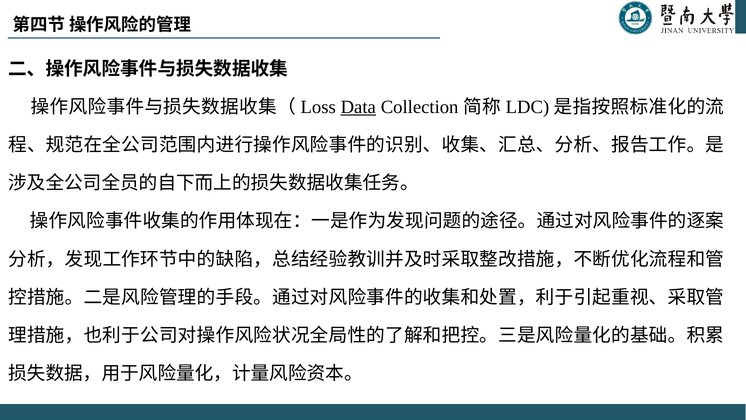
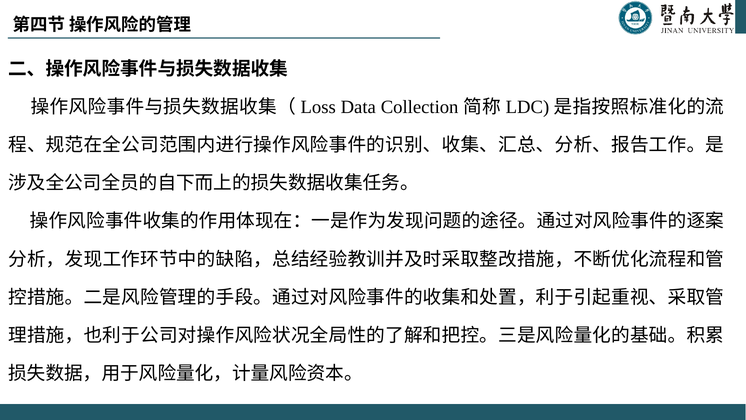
Data underline: present -> none (358, 107)
